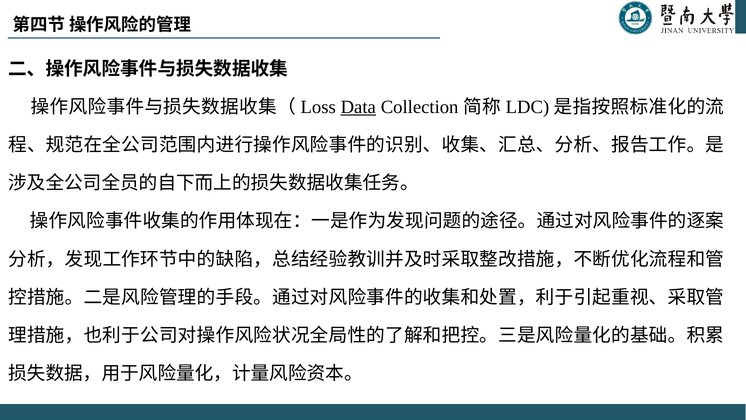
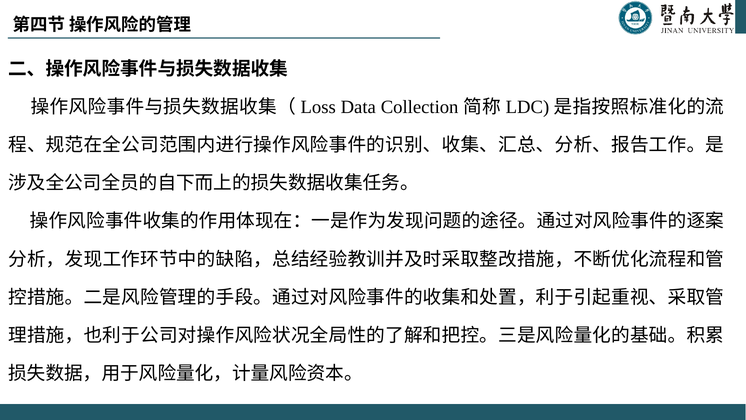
Data underline: present -> none (358, 107)
